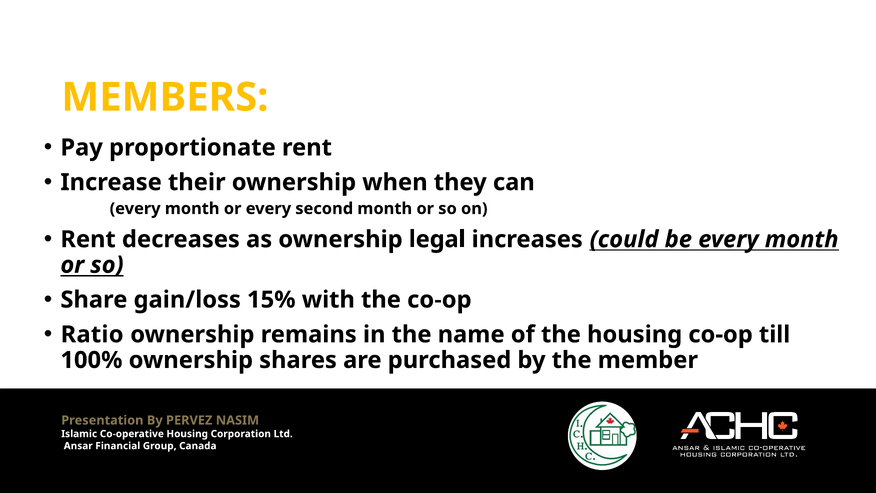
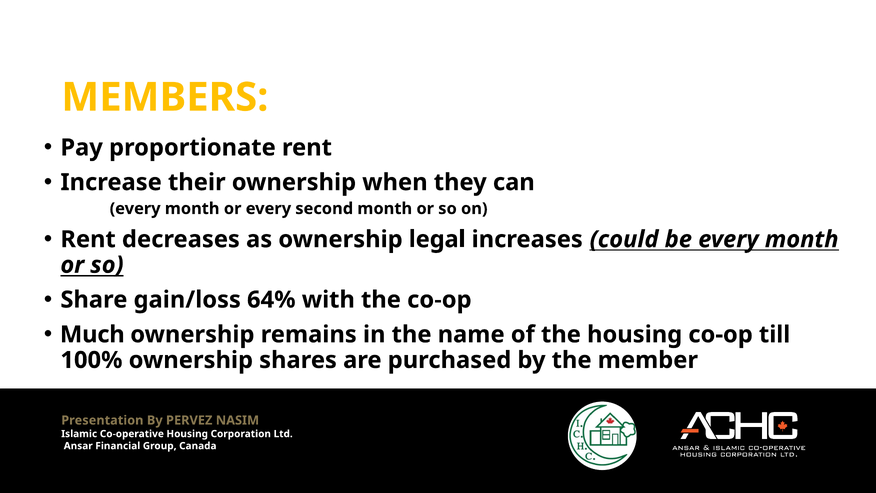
15%: 15% -> 64% (271, 300)
Ratio: Ratio -> Much (92, 334)
